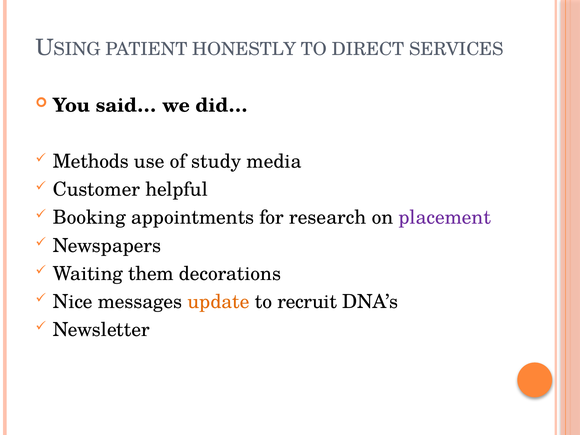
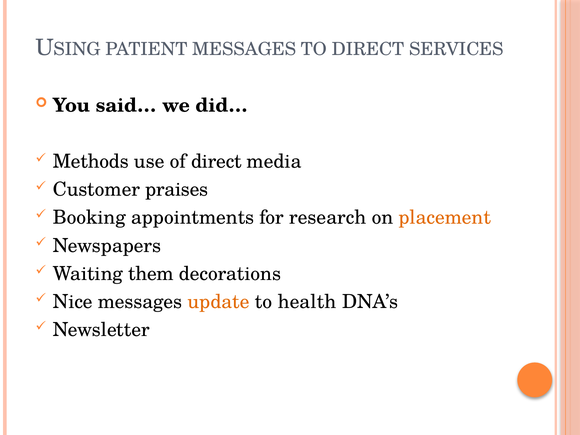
PATIENT HONESTLY: HONESTLY -> MESSAGES (244, 49)
of study: study -> direct (216, 161)
helpful: helpful -> praises (177, 190)
placement colour: purple -> orange (445, 218)
recruit: recruit -> health (307, 302)
